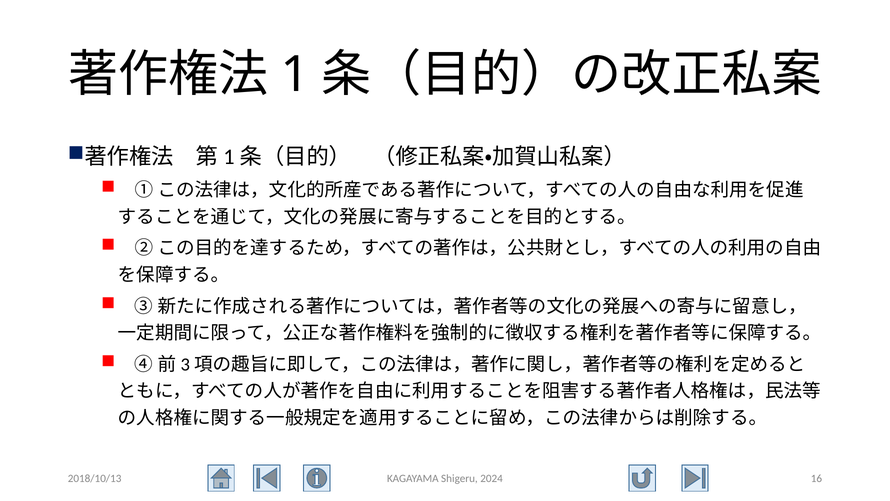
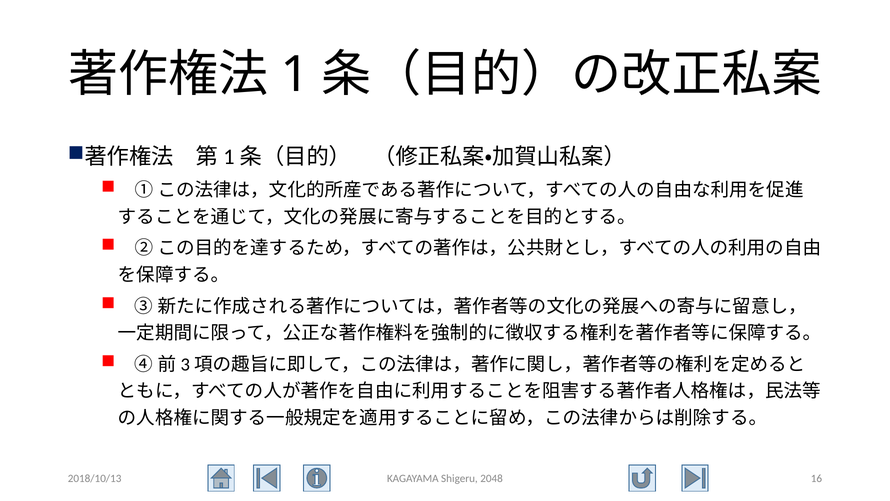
2024: 2024 -> 2048 (492, 478)
